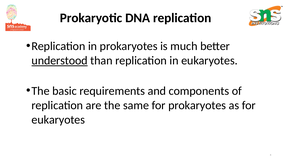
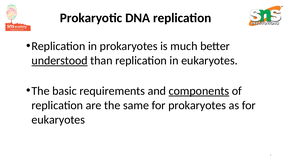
components underline: none -> present (199, 91)
